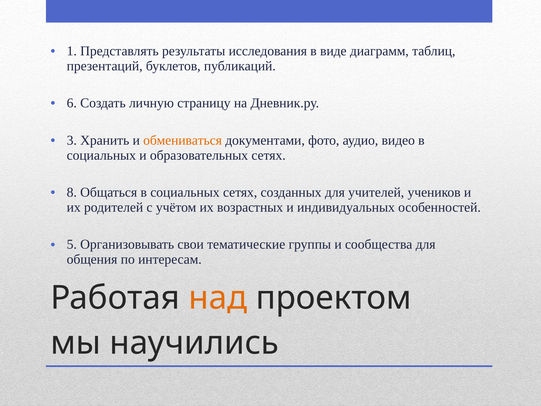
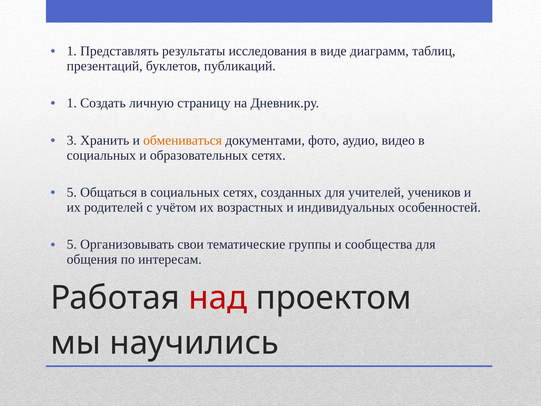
6: 6 -> 1 (72, 103)
8: 8 -> 5 (72, 192)
над colour: orange -> red (218, 298)
